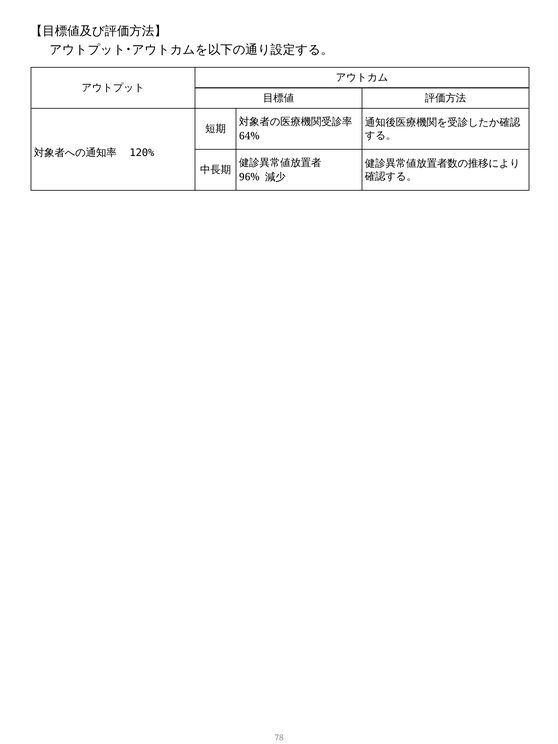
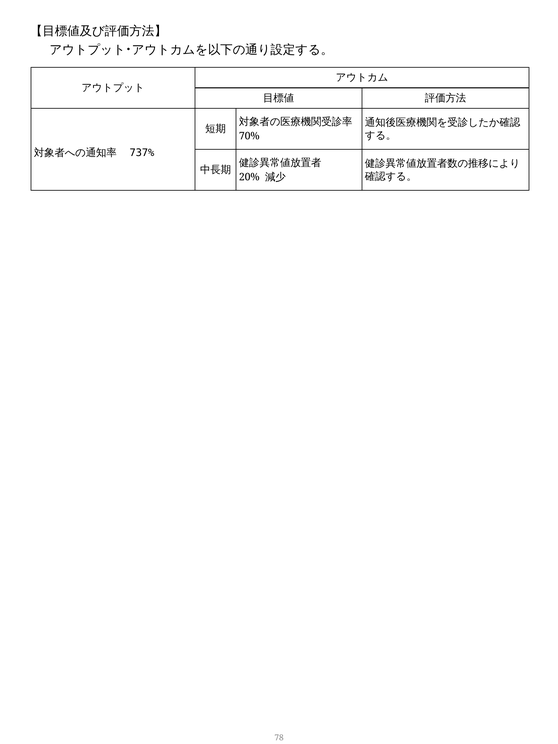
64%: 64% -> 70% (249, 136)
120%: 120% -> 737% (142, 153)
96%: 96% -> 20% (249, 177)
